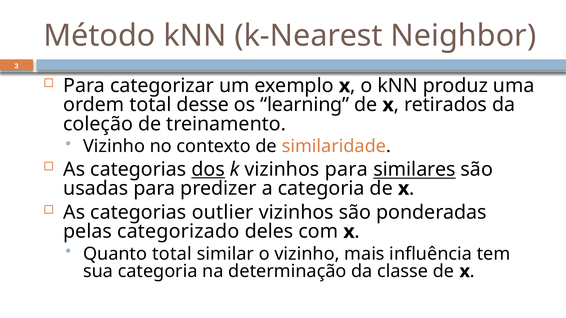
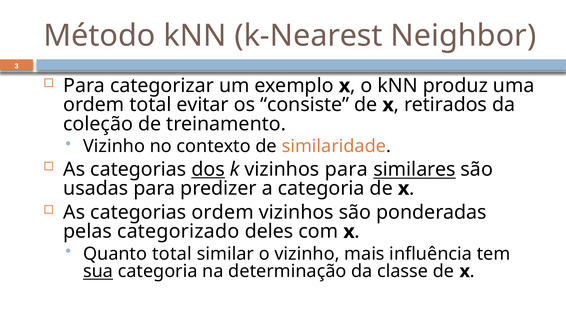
desse: desse -> evitar (203, 105)
learning: learning -> consiste (305, 105)
categorias outlier: outlier -> ordem (223, 213)
sua underline: none -> present (98, 272)
